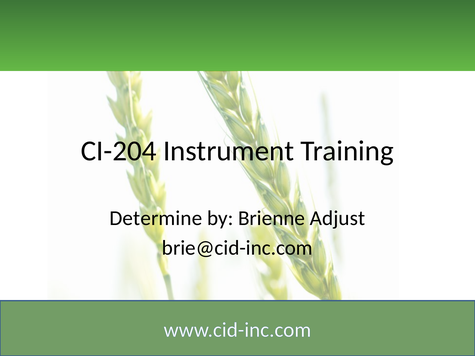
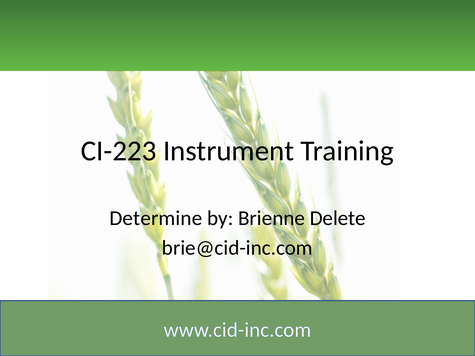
CI-204: CI-204 -> CI-223 (119, 151)
Adjust: Adjust -> Delete (338, 218)
